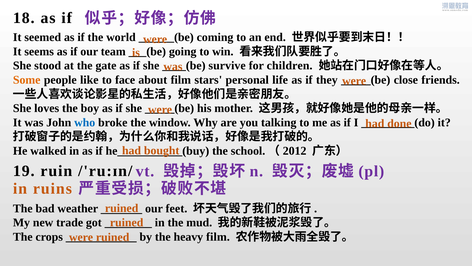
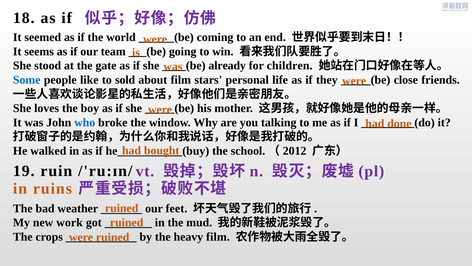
survive: survive -> already (227, 66)
Some colour: orange -> blue (27, 80)
face: face -> sold (125, 80)
trade: trade -> work (70, 222)
